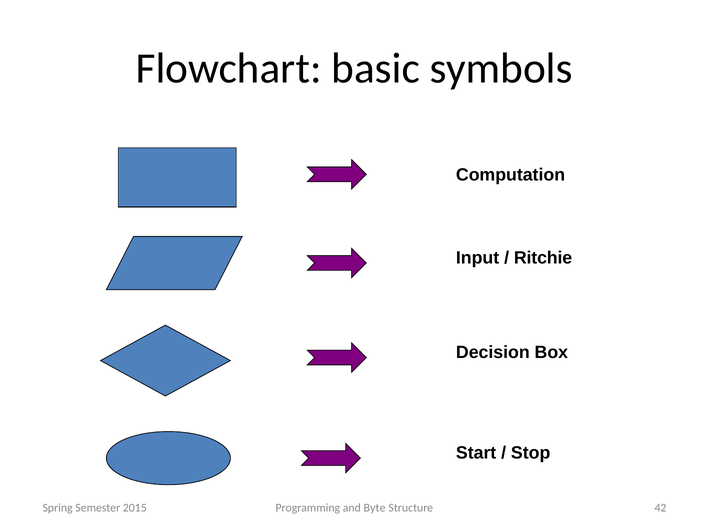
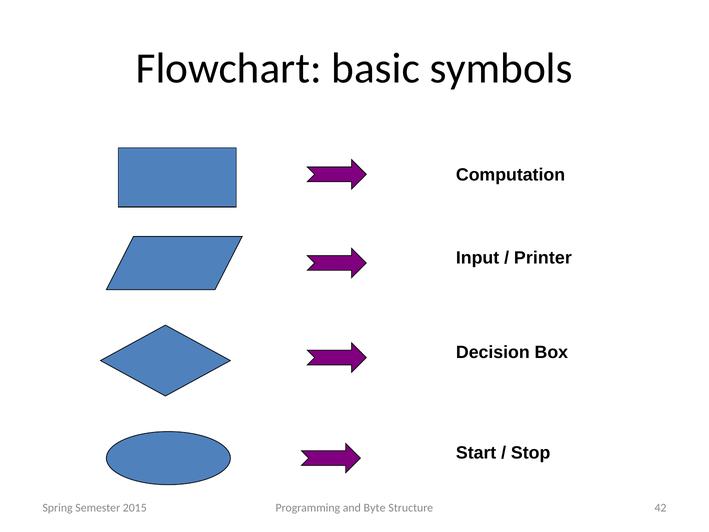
Ritchie: Ritchie -> Printer (543, 258)
